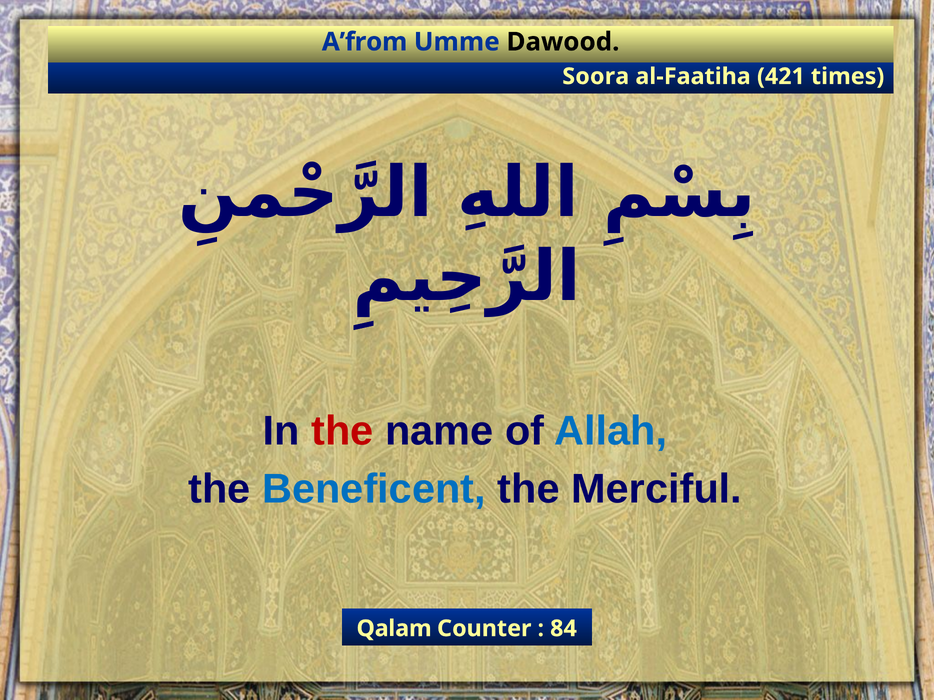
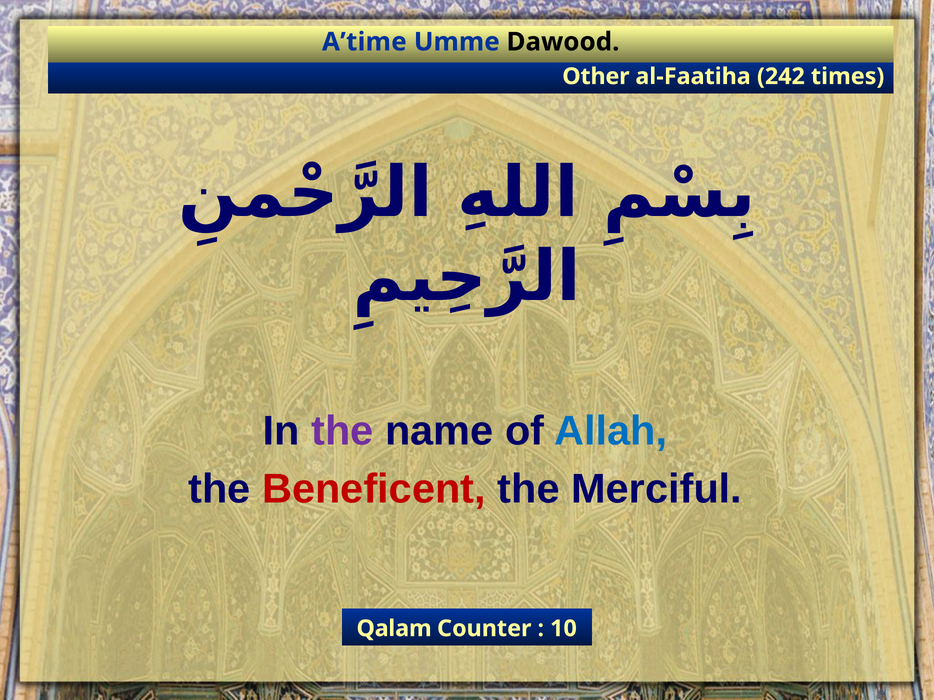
A’from: A’from -> A’time (364, 42)
Soora: Soora -> Other (596, 76)
421: 421 -> 242 (781, 76)
the colour: red -> purple (342, 431)
Beneficent colour: blue -> red (374, 490)
84: 84 -> 10 (563, 629)
